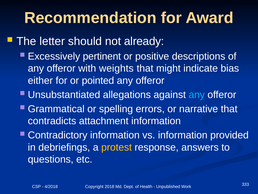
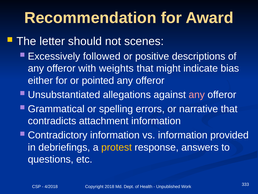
already: already -> scenes (144, 41)
pertinent: pertinent -> followed (102, 56)
any colour: light blue -> pink (197, 94)
